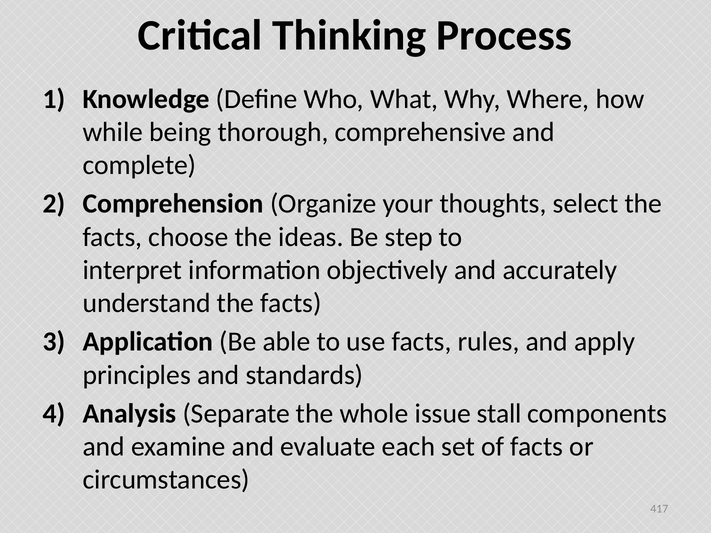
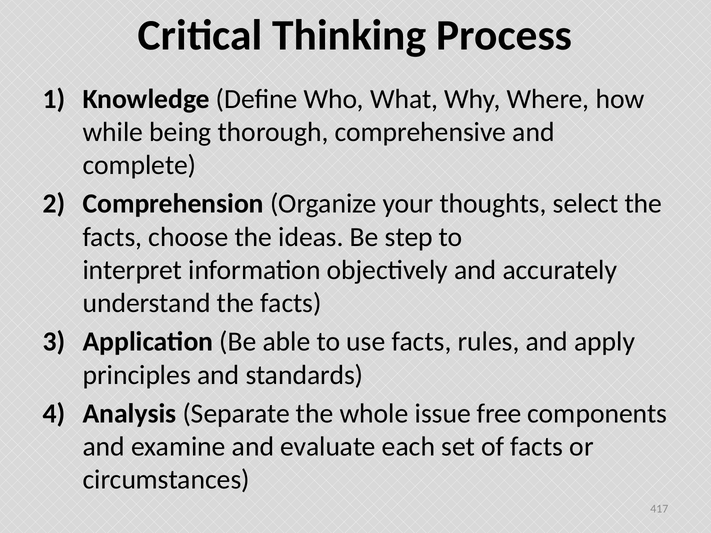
stall: stall -> free (499, 414)
